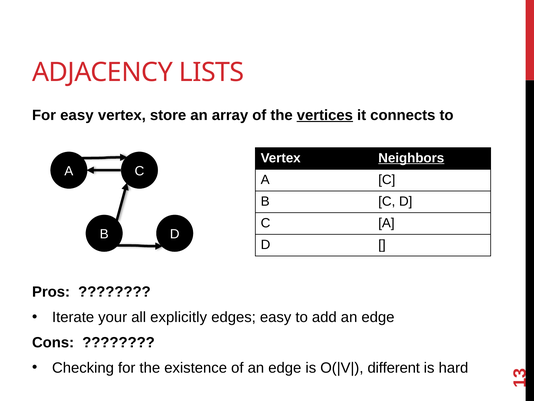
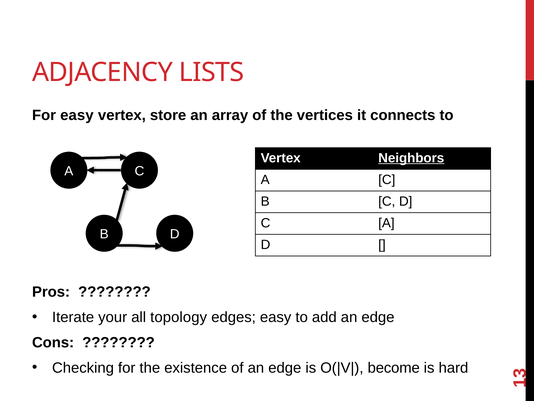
vertices underline: present -> none (325, 115)
explicitly: explicitly -> topology (179, 317)
different: different -> become (394, 367)
